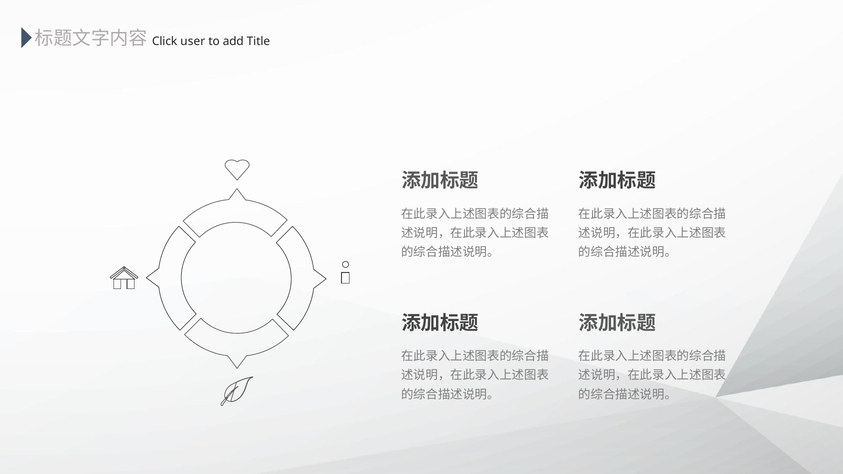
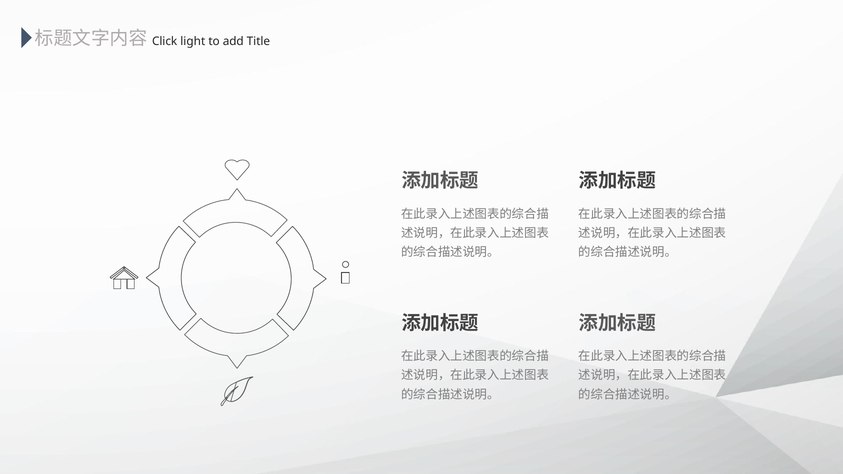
user: user -> light (193, 42)
